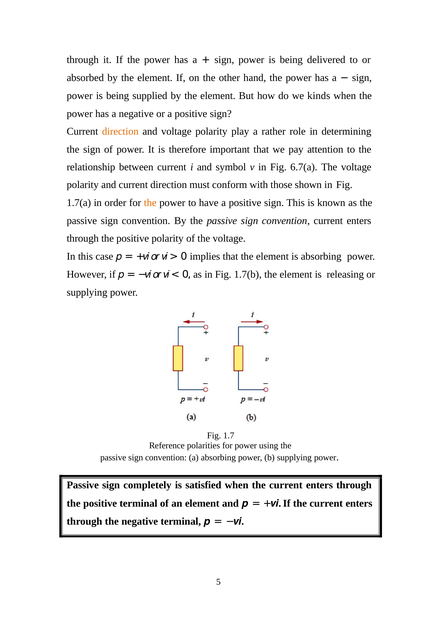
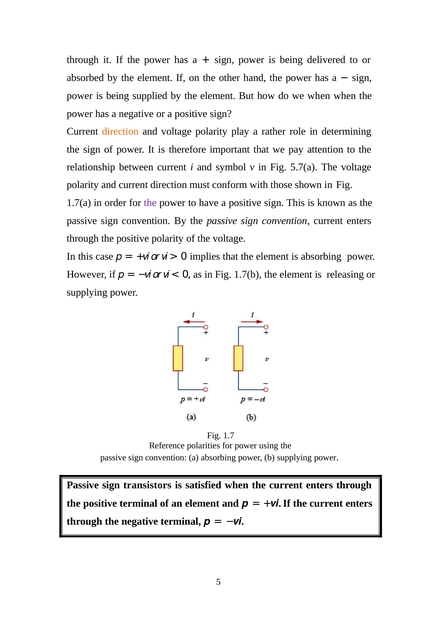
we kinds: kinds -> when (319, 96)
6.7(a: 6.7(a -> 5.7(a (304, 167)
the colour: orange -> purple (150, 203)
completely: completely -> transistors (147, 485)
